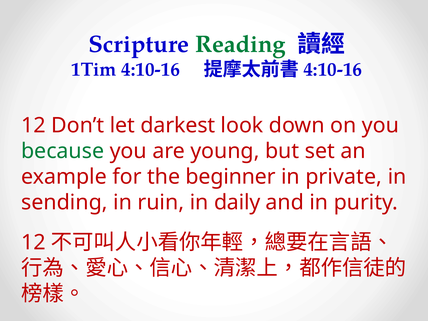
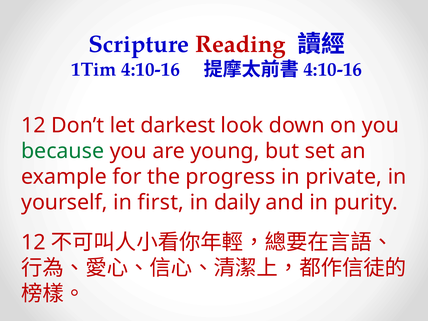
Reading colour: green -> red (240, 44)
beginner: beginner -> progress (231, 177)
sending: sending -> yourself (64, 203)
ruin: ruin -> first (161, 203)
